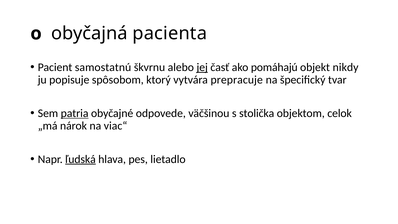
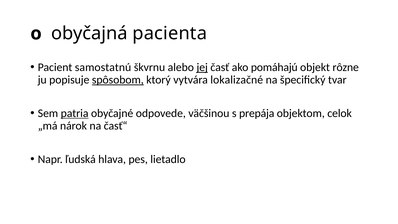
nikdy: nikdy -> rôzne (346, 67)
spôsobom underline: none -> present (118, 80)
prepracuje: prepracuje -> lokalizačné (237, 80)
stolička: stolička -> prepája (257, 113)
viac“: viac“ -> časť“ (116, 126)
ľudská underline: present -> none (81, 159)
